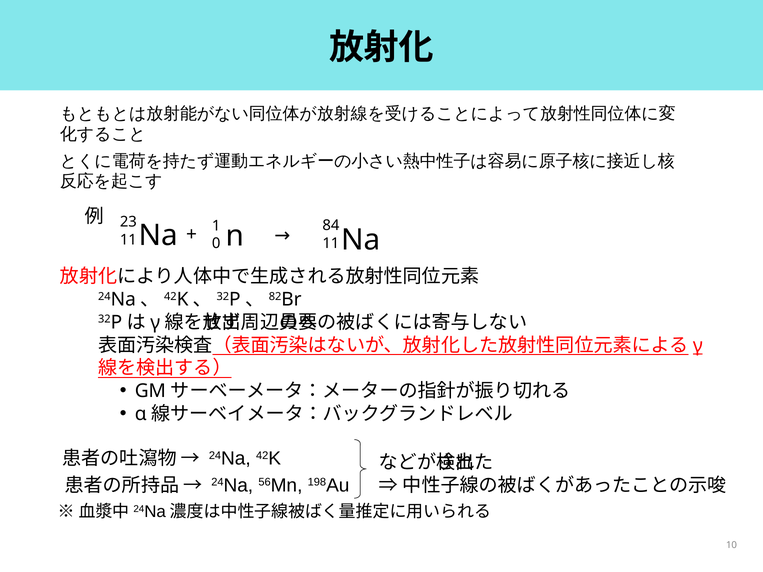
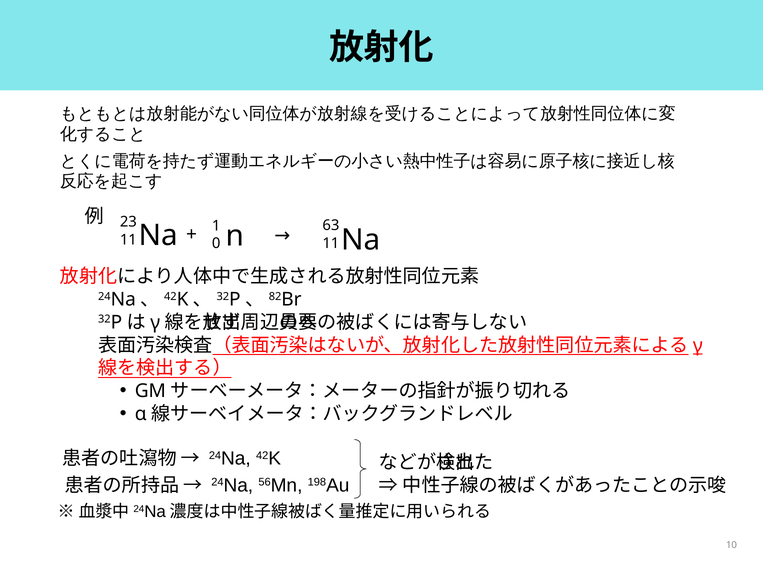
84: 84 -> 63 (331, 226)
